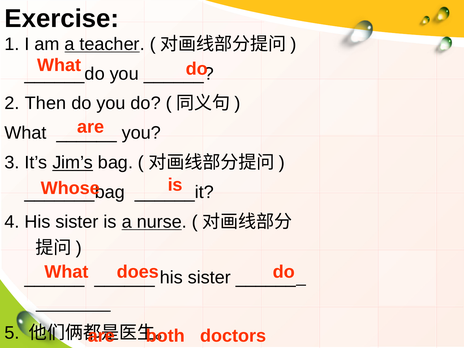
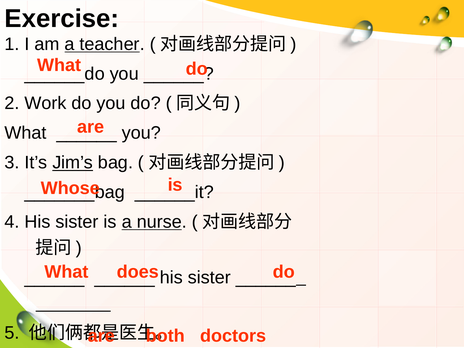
Then: Then -> Work (46, 103)
